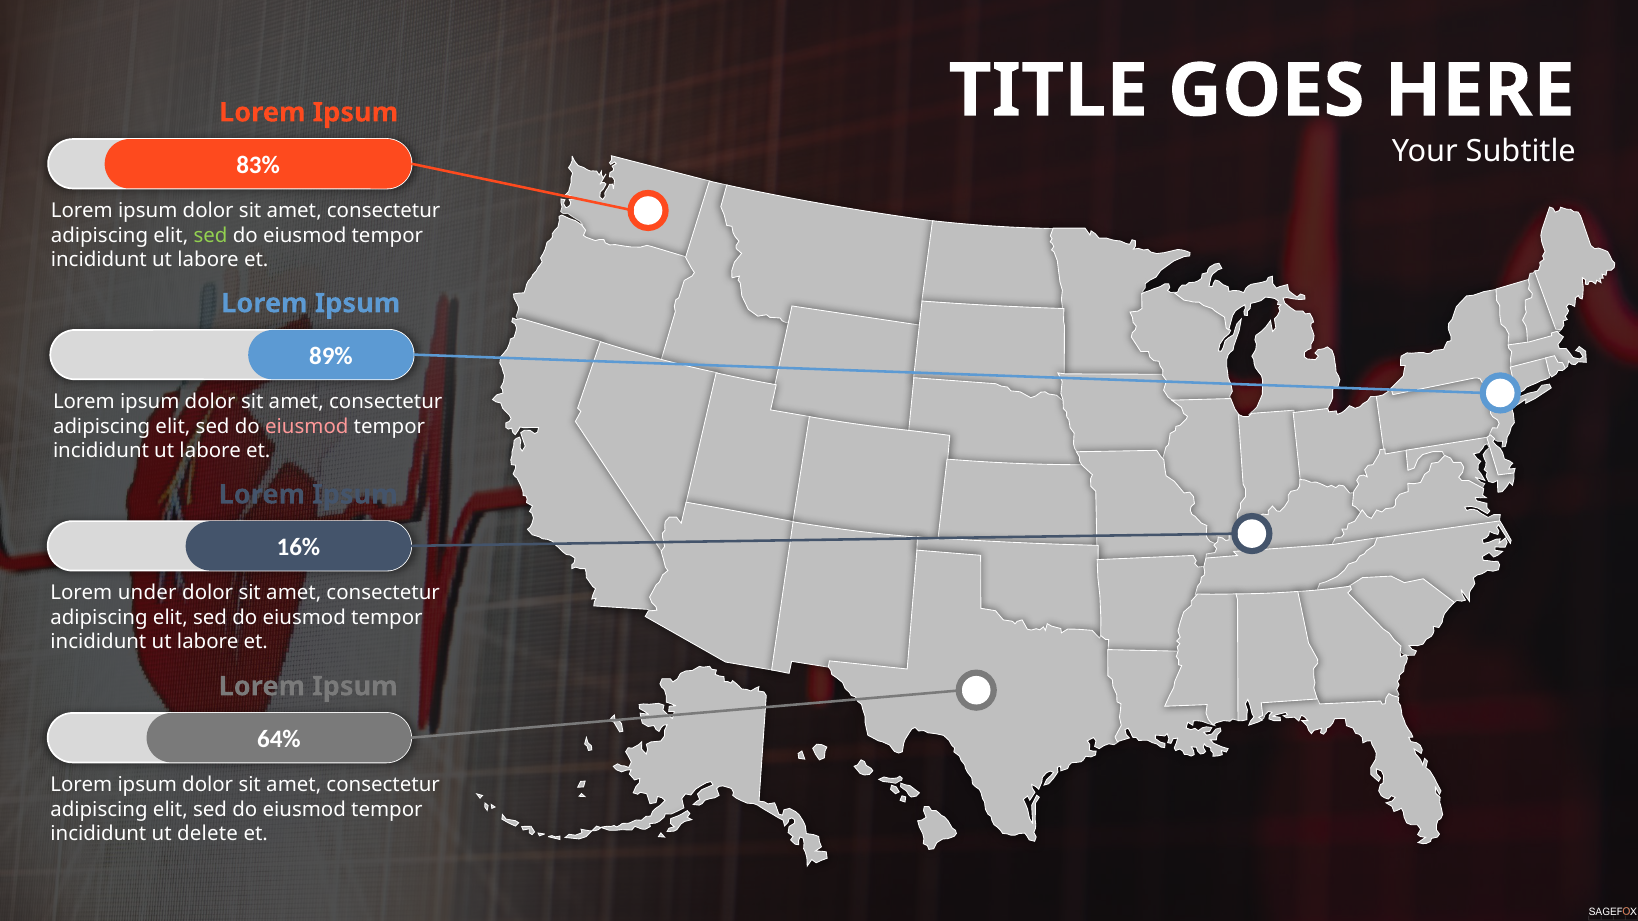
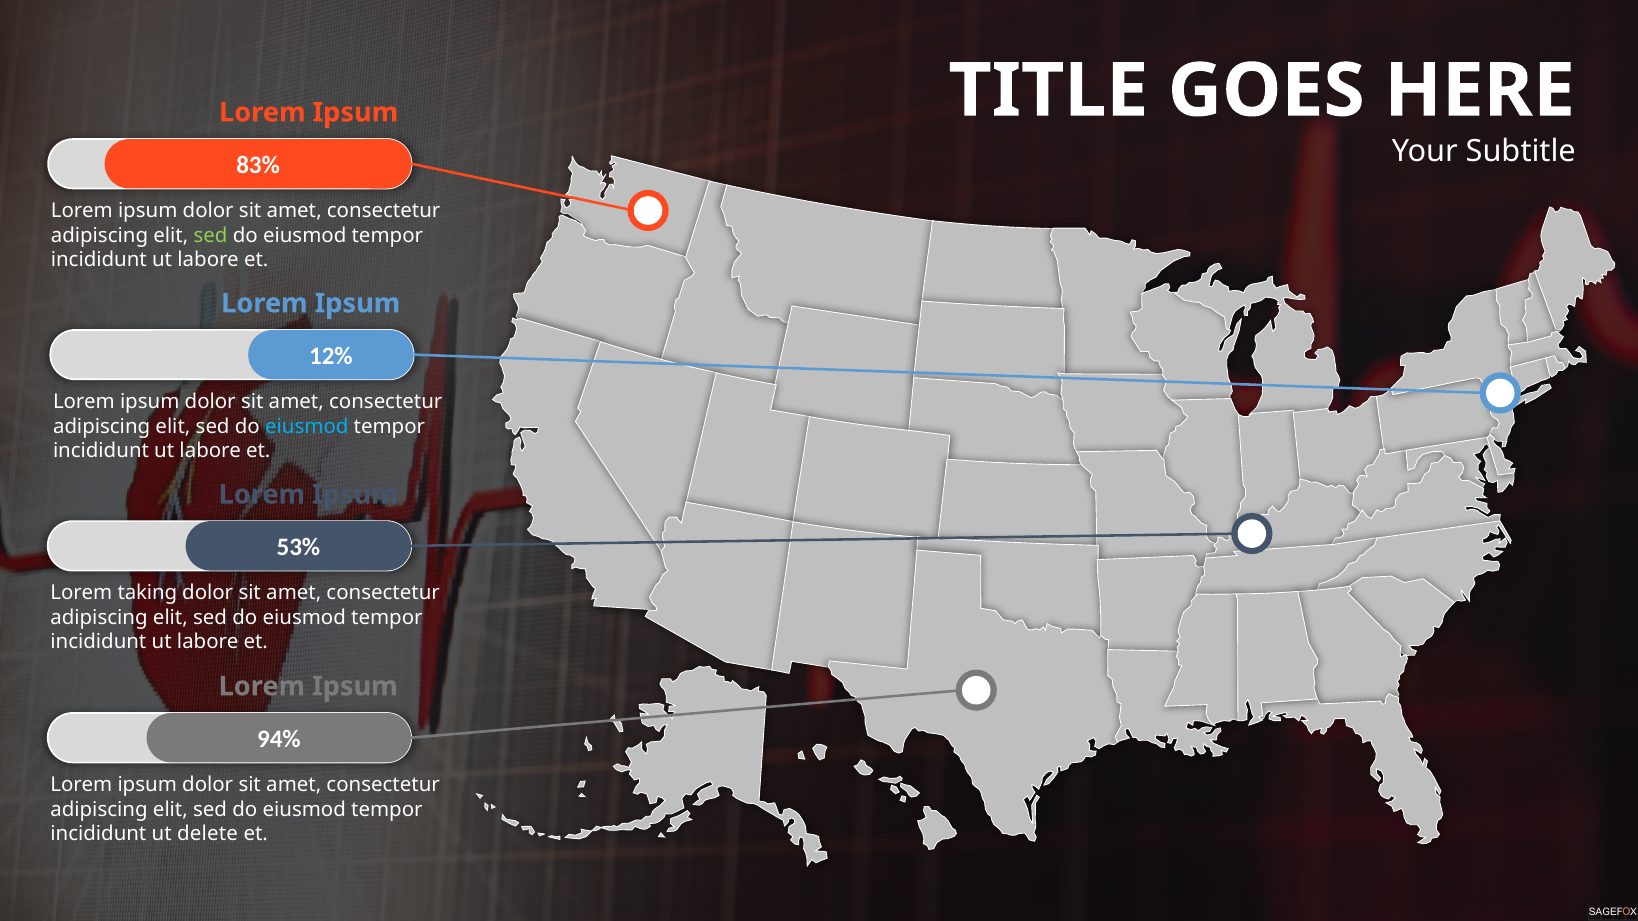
89%: 89% -> 12% (331, 356)
eiusmod colour: pink -> light blue (307, 427)
16%: 16% -> 53% (298, 548)
under: under -> taking (147, 593)
64%: 64% -> 94% (279, 740)
